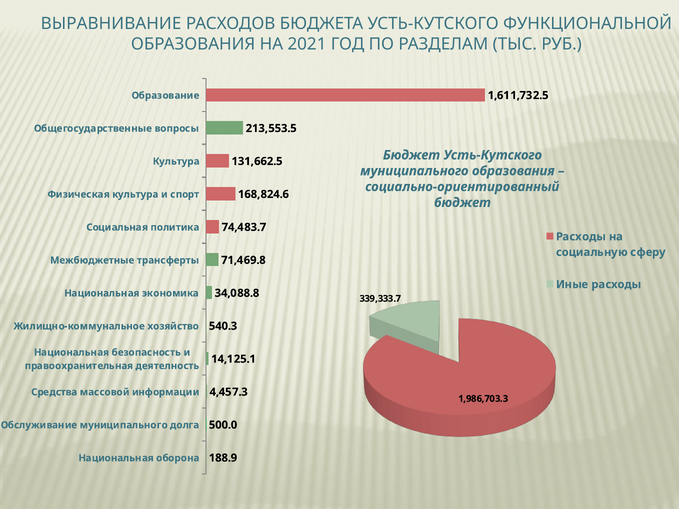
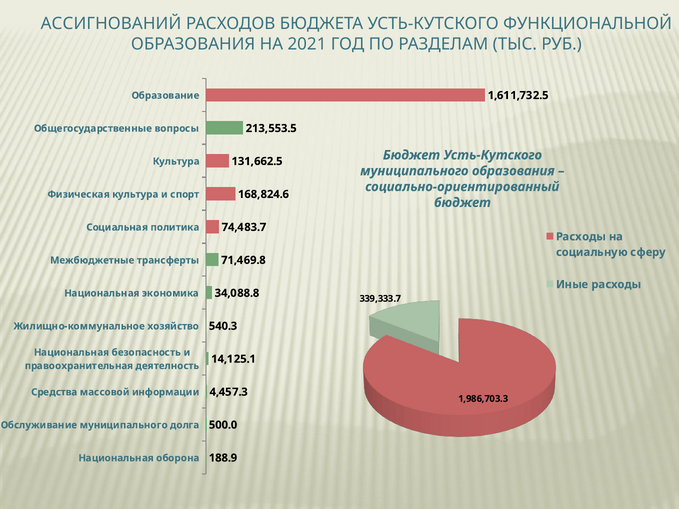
ВЫРАВНИВАНИЕ: ВЫРАВНИВАНИЕ -> АССИГНОВАНИЙ (111, 24)
